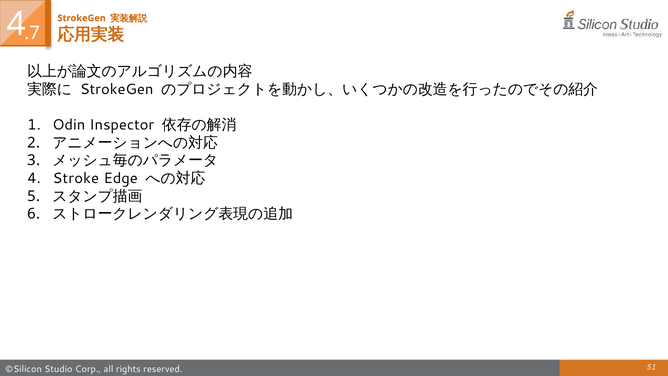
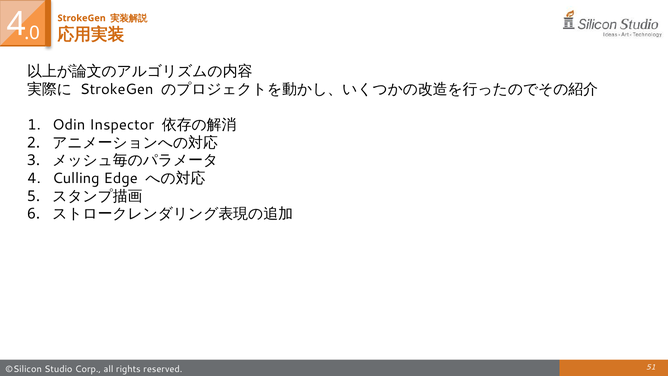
.7: .7 -> .0 (32, 33)
Stroke: Stroke -> Culling (76, 178)
